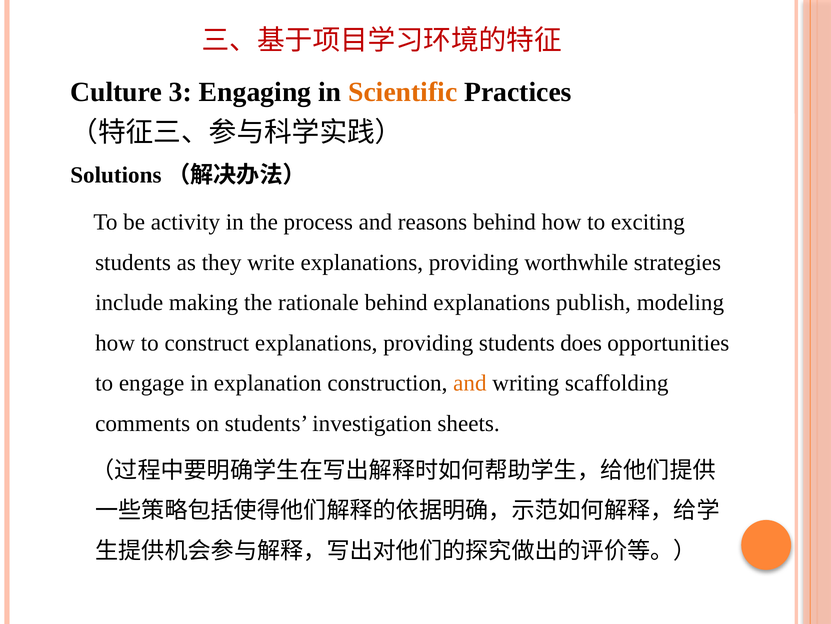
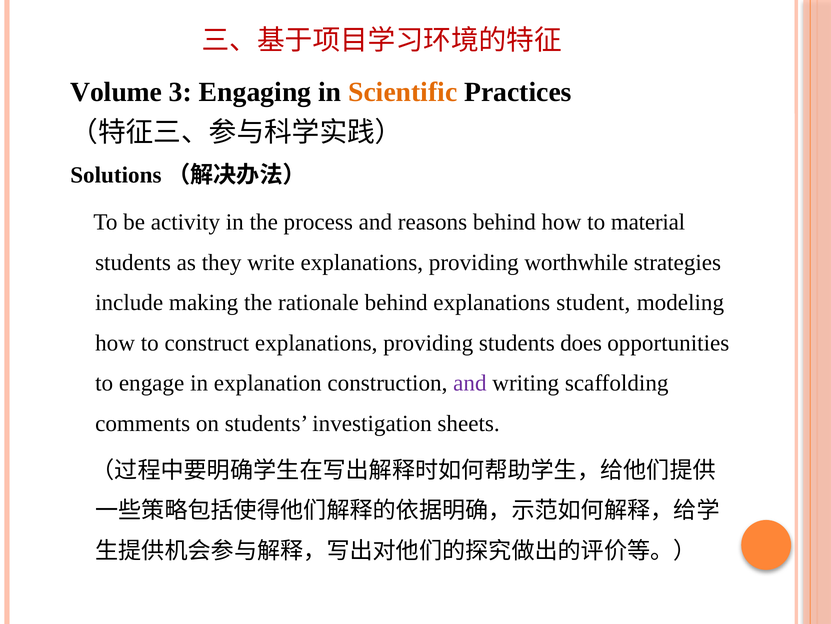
Culture: Culture -> Volume (116, 92)
exciting: exciting -> material (648, 222)
publish: publish -> student (593, 302)
and colour: orange -> purple (470, 383)
